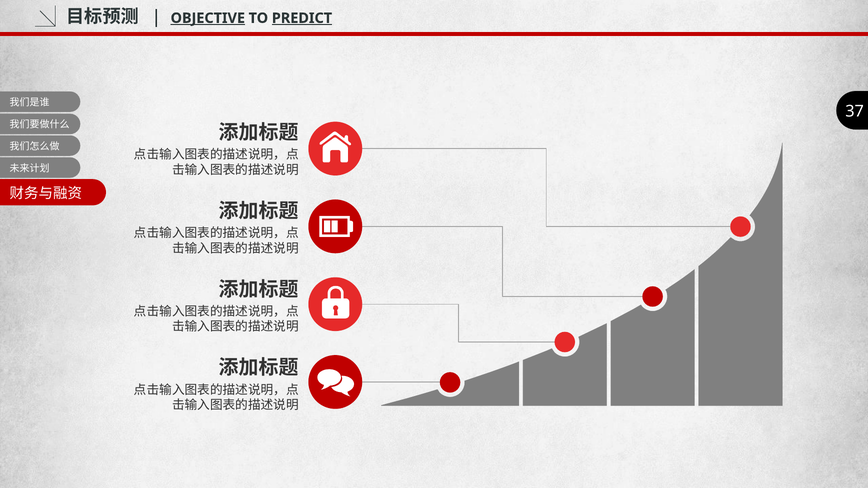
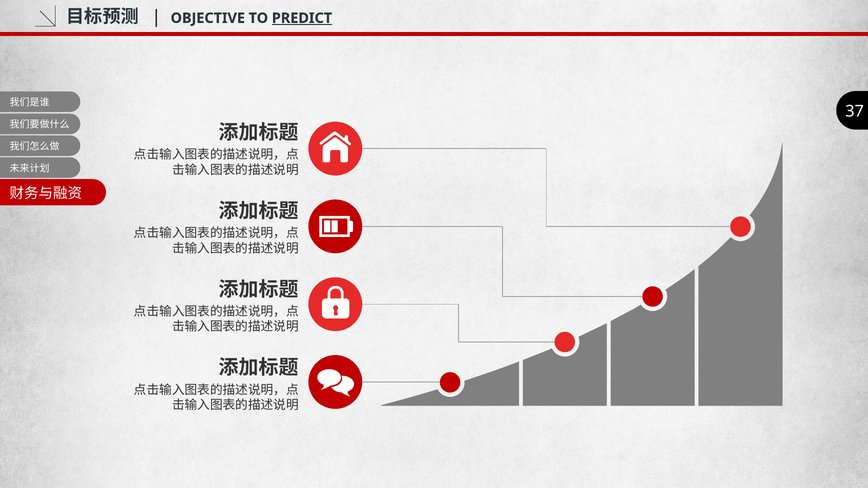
OBJECTIVE underline: present -> none (208, 18)
